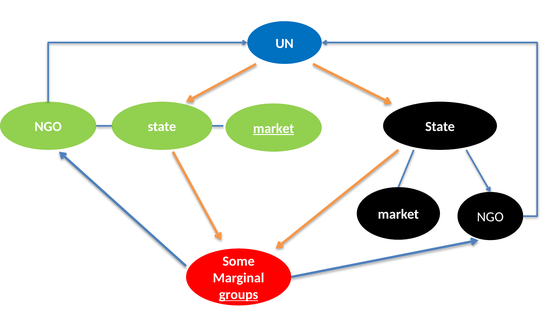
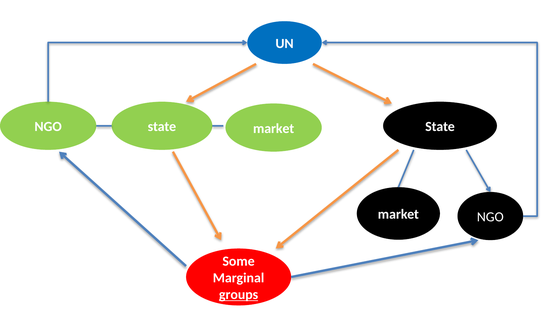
market underline: present -> none (274, 128)
